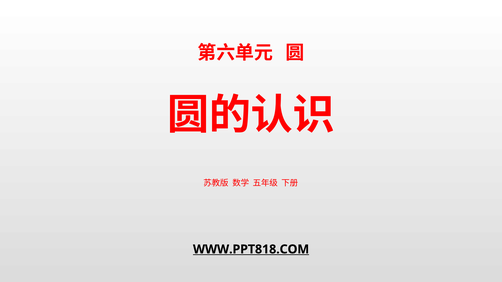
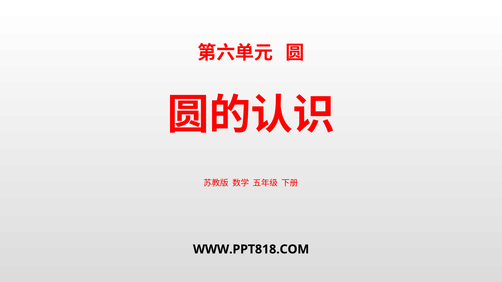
WWW.PPT818.COM underline: present -> none (251, 250)
